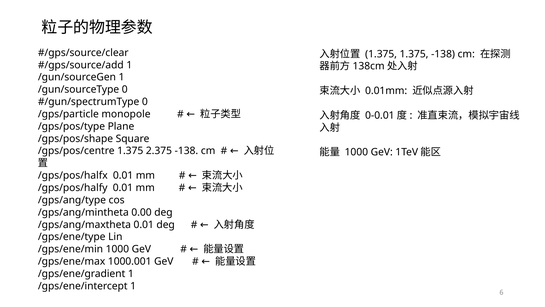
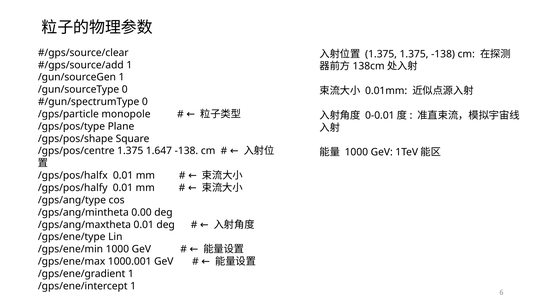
2.375: 2.375 -> 1.647 (159, 151)
